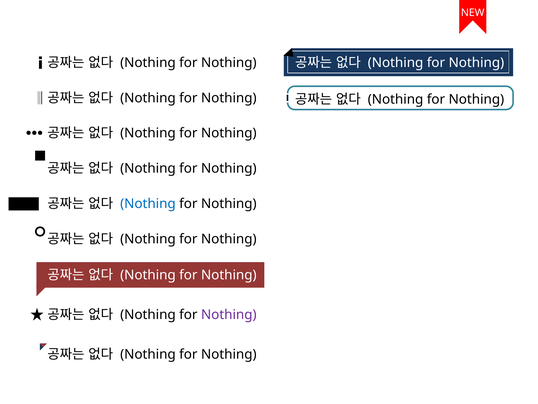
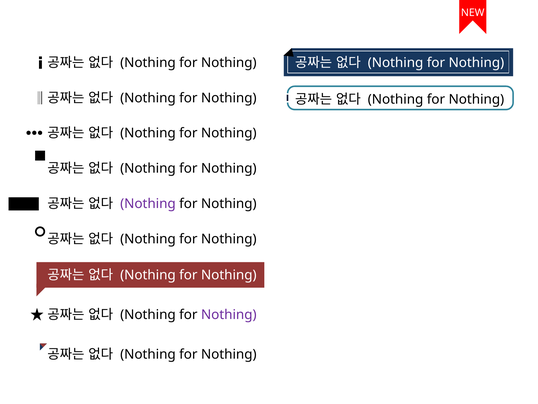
Nothing colour: blue -> purple (148, 203)
